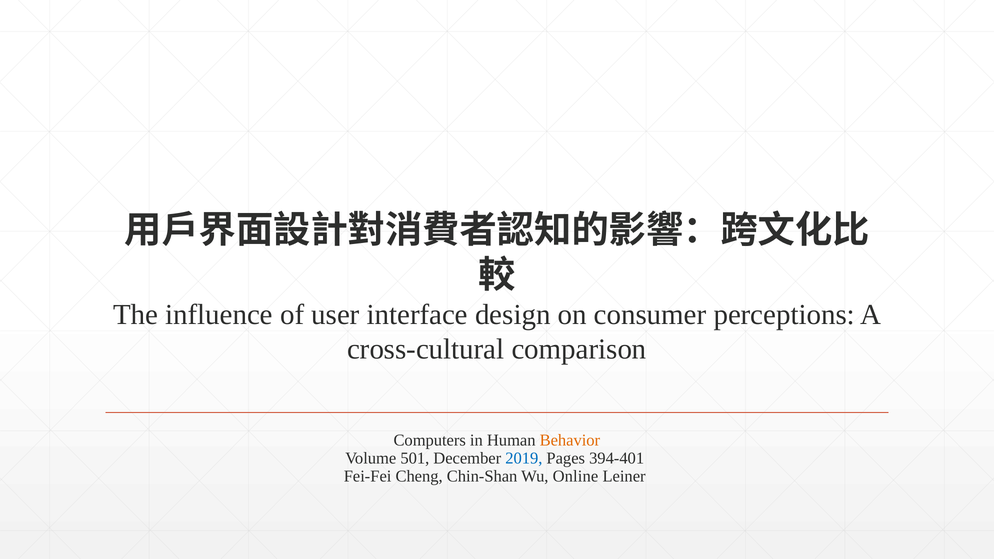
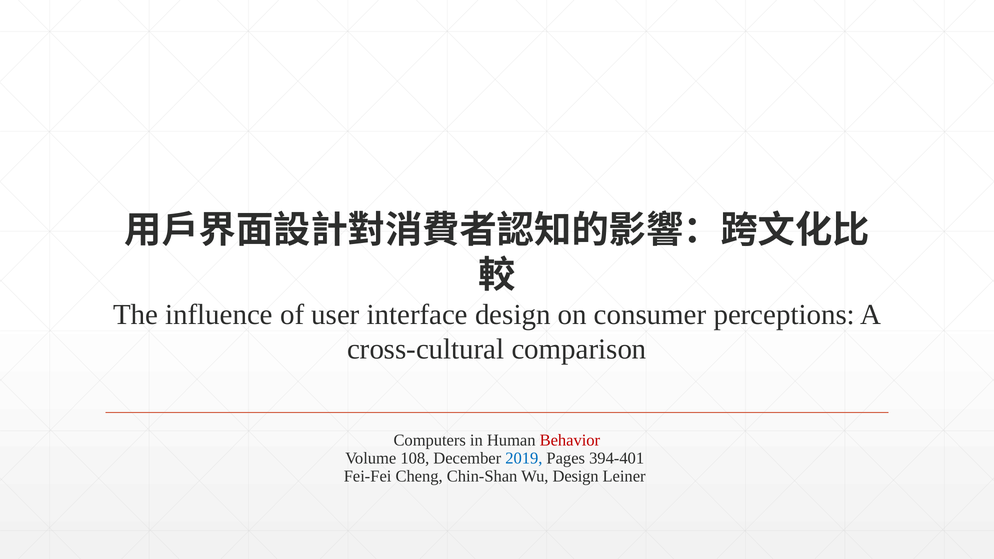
Behavior colour: orange -> red (570, 441)
501: 501 -> 108 (415, 459)
Wu Online: Online -> Design (576, 476)
